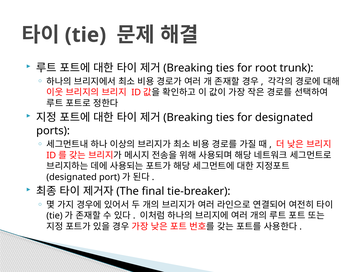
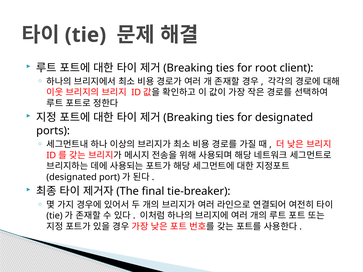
trunk: trunk -> client (296, 68)
